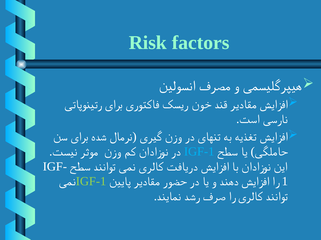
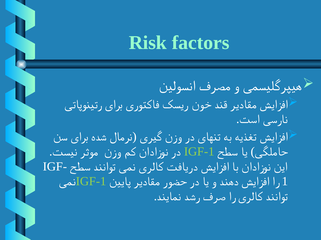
IGF-1 colour: light blue -> light green (199, 152)
